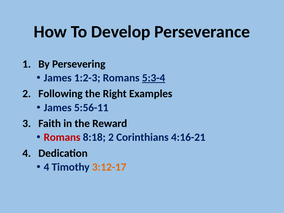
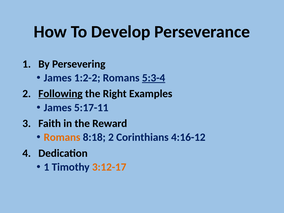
1:2-3: 1:2-3 -> 1:2-2 (87, 78)
Following underline: none -> present (60, 94)
5:56-11: 5:56-11 -> 5:17-11 (91, 108)
Romans colour: red -> orange (62, 137)
4:16-21: 4:16-21 -> 4:16-12 (188, 137)
4: 4 -> 1 (46, 167)
